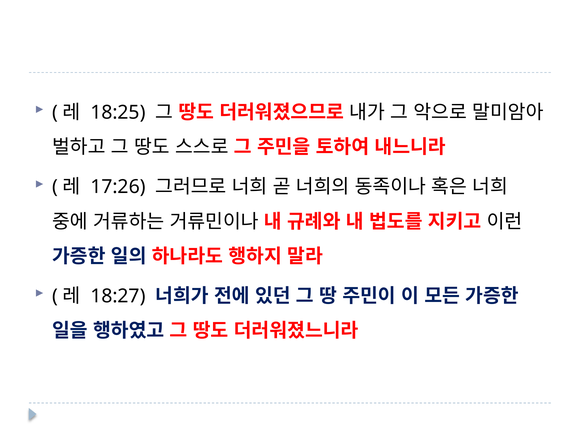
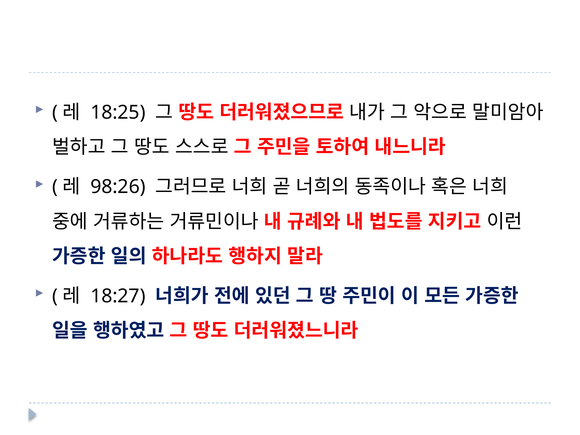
17:26: 17:26 -> 98:26 (118, 187)
